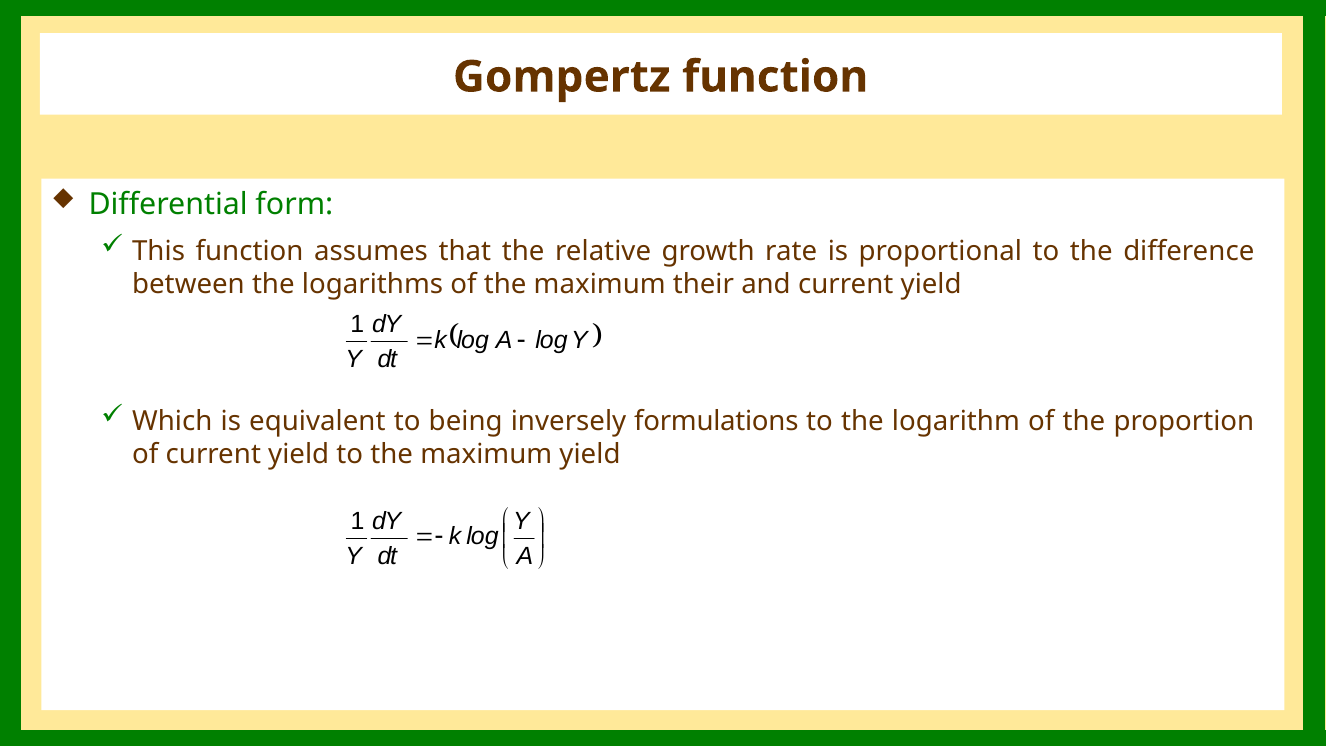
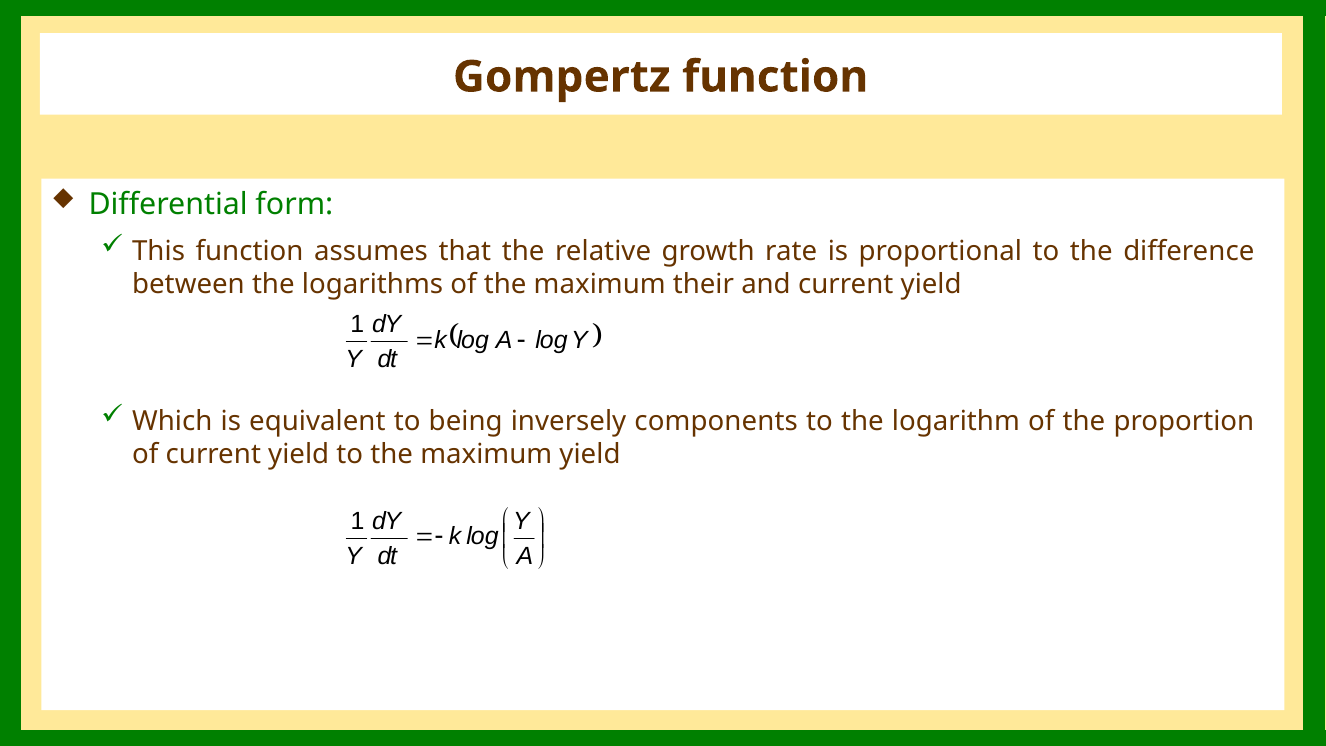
formulations: formulations -> components (716, 421)
